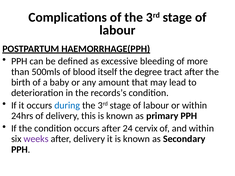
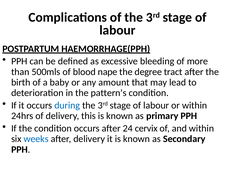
itself: itself -> nape (108, 72)
records’s: records’s -> pattern’s (109, 93)
weeks colour: purple -> blue (36, 139)
